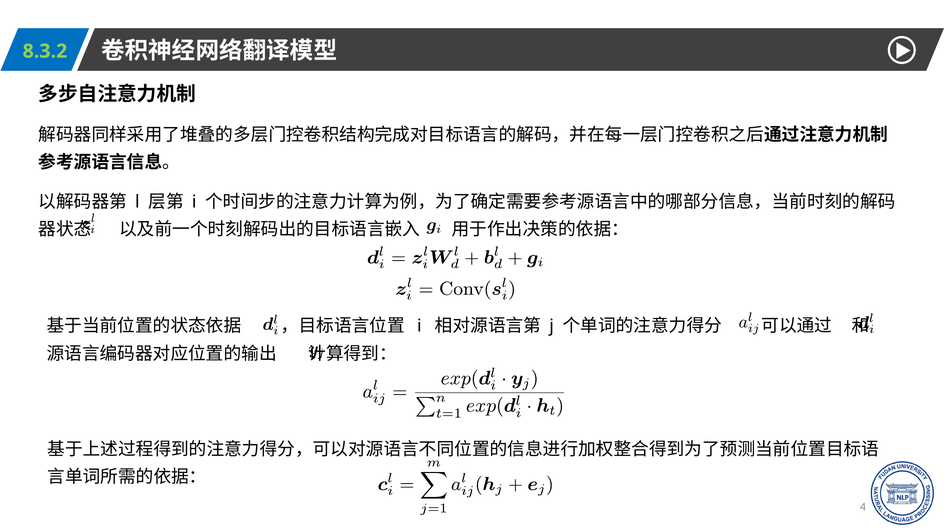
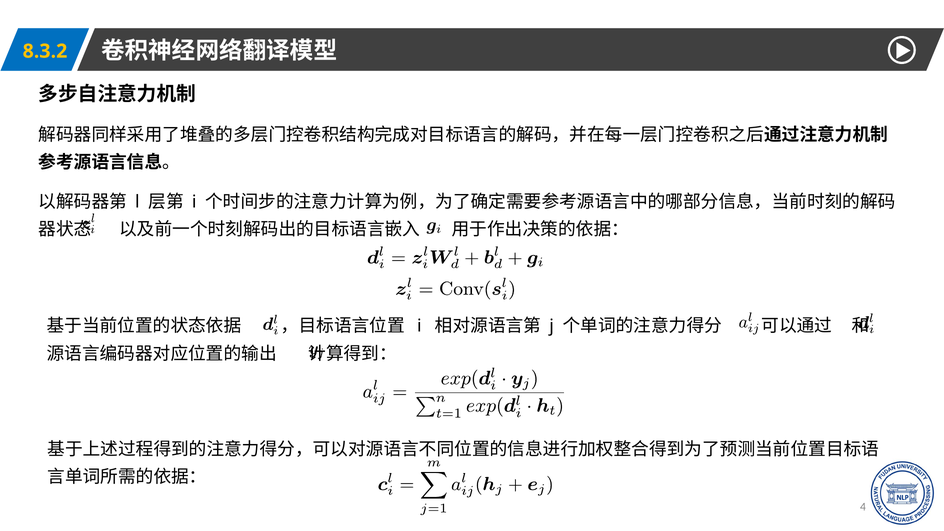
8.3.2 colour: light green -> yellow (45, 51)
